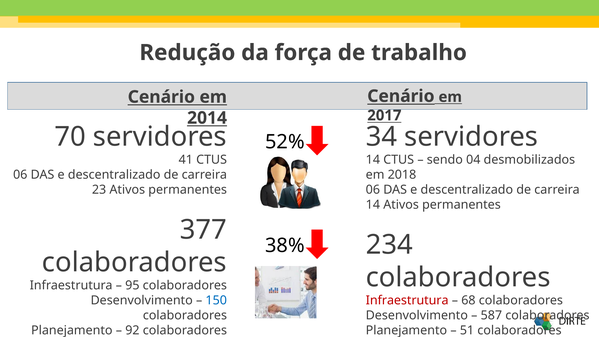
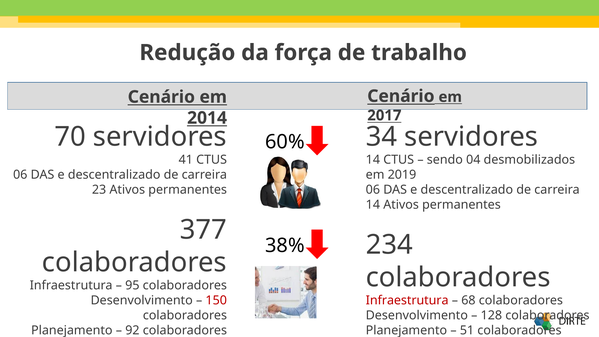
52%: 52% -> 60% (285, 142)
2018: 2018 -> 2019 (402, 175)
150 colour: blue -> red (216, 300)
587: 587 -> 128 (491, 315)
